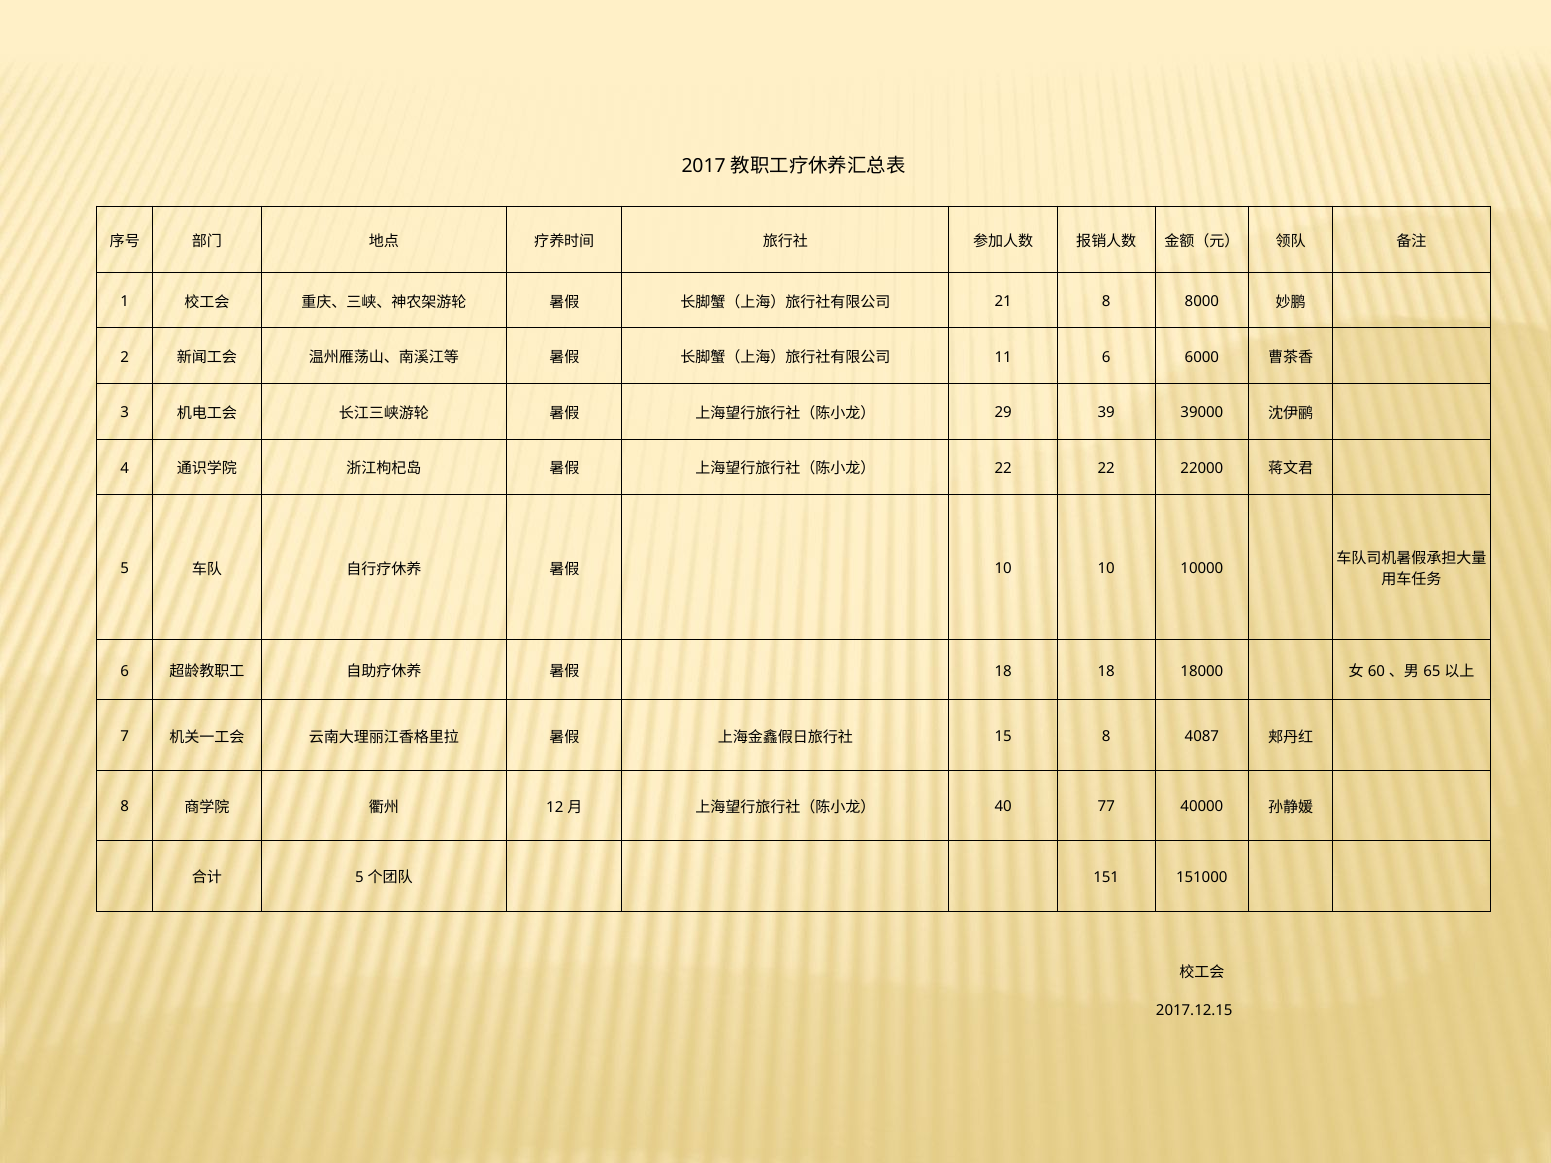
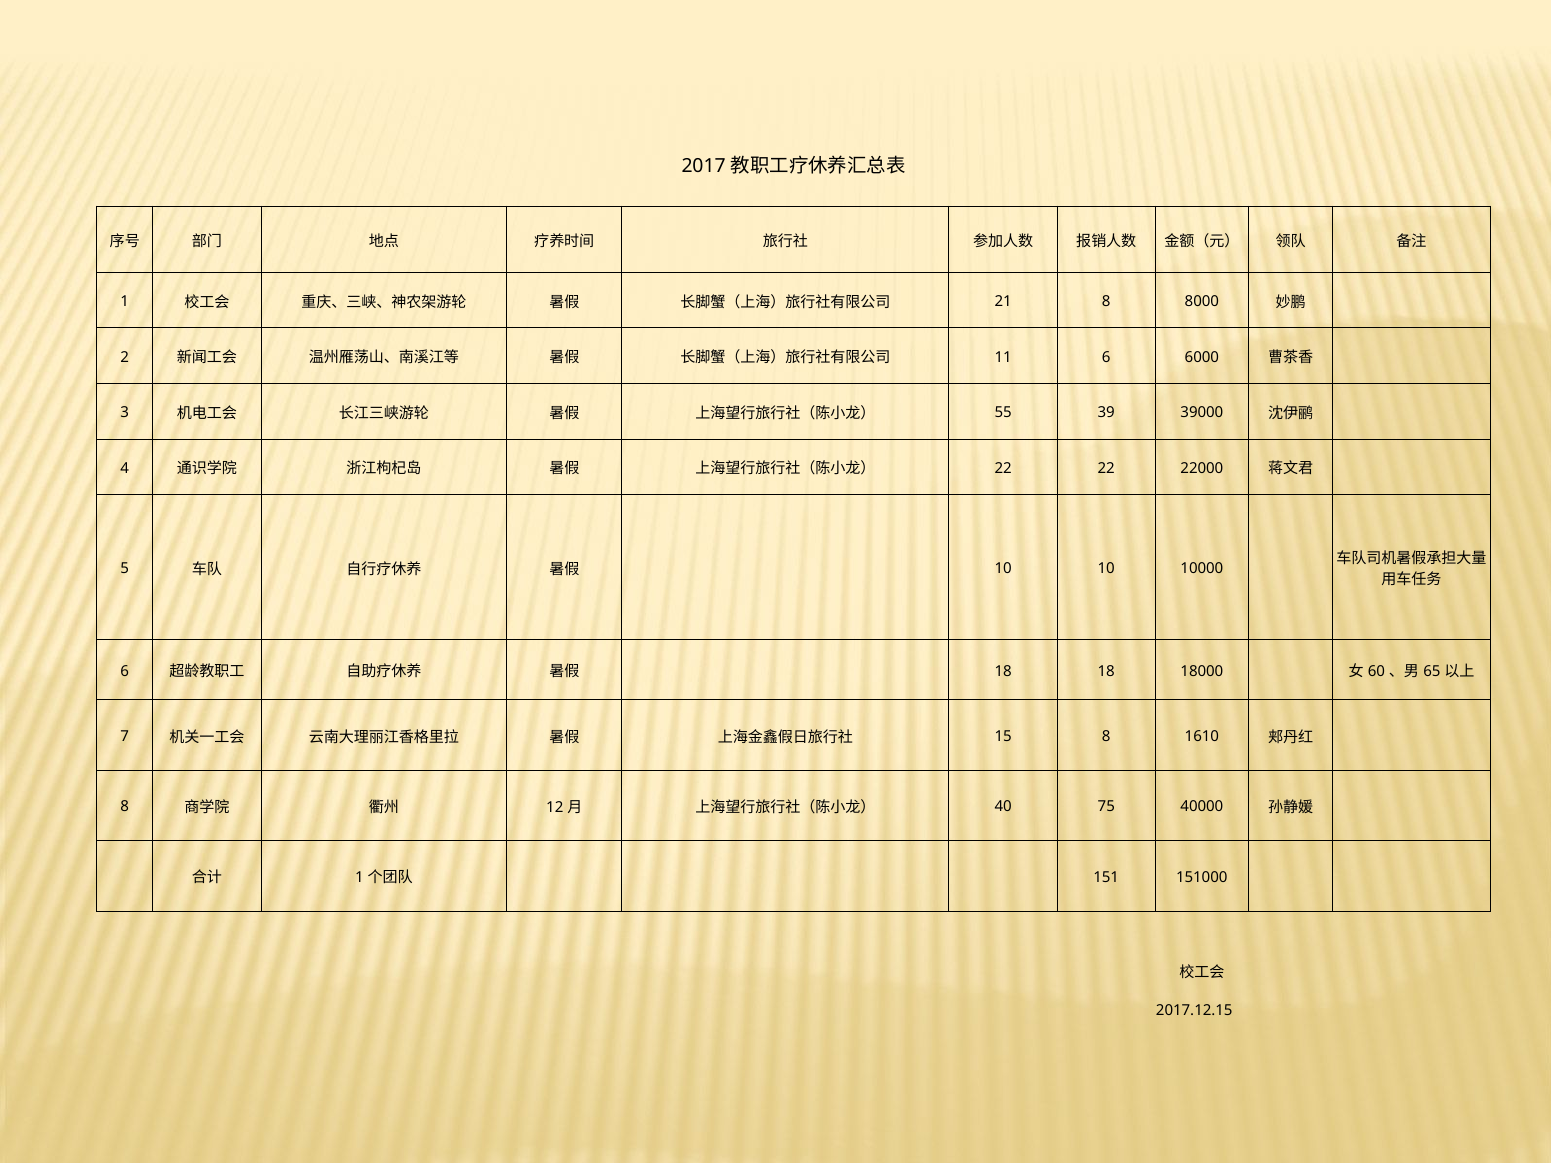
29: 29 -> 55 (1003, 413)
4087: 4087 -> 1610 (1202, 737)
77: 77 -> 75 (1106, 807)
5: 5 -> 1 (359, 878)
